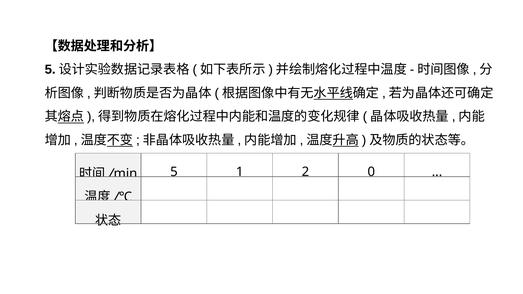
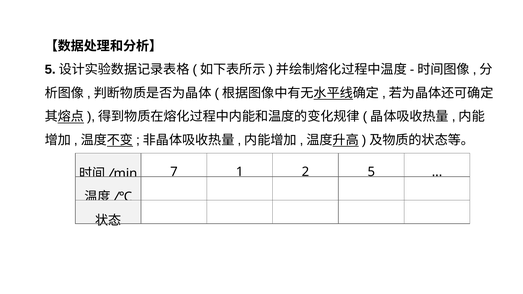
5: 5 -> 7 (174, 172)
0: 0 -> 5 (371, 172)
